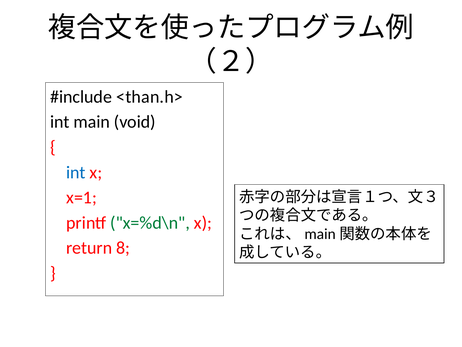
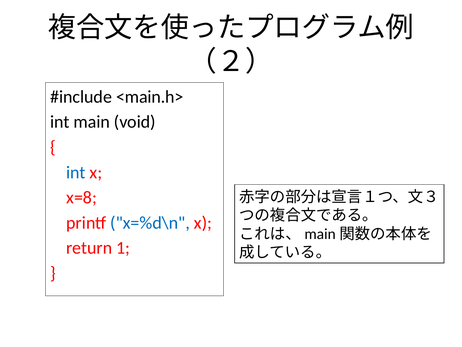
<than.h>: <than.h> -> <main.h> (150, 97)
x=1: x=1 -> x=8 (82, 197)
x=%d\n colour: green -> blue (150, 223)
8: 8 -> 1 (123, 248)
